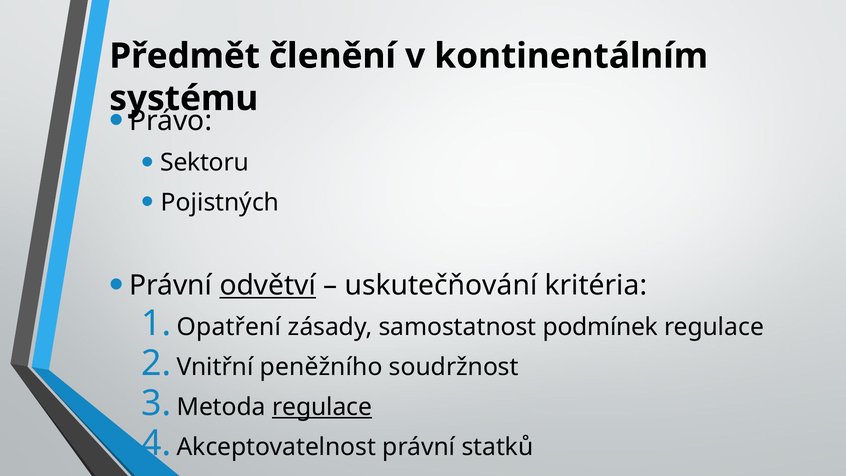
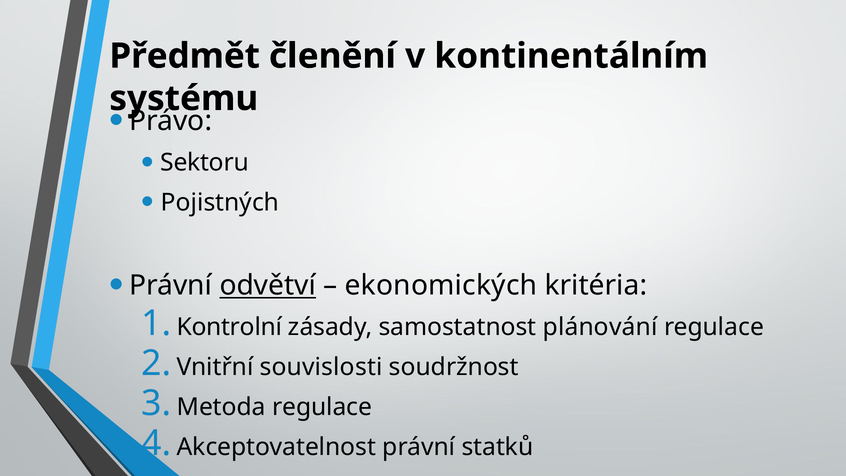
uskutečňování: uskutečňování -> ekonomických (441, 285)
Opatření: Opatření -> Kontrolní (229, 327)
podmínek: podmínek -> plánování (600, 327)
peněžního: peněžního -> souvislosti (321, 367)
regulace underline: present -> none (322, 407)
